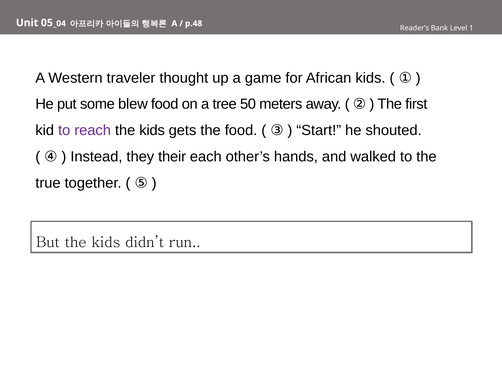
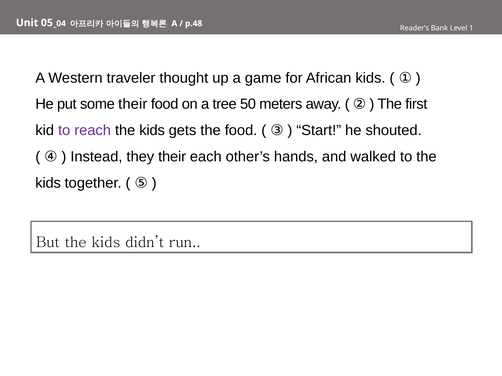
some blew: blew -> their (133, 104)
true: true -> kids (48, 183)
